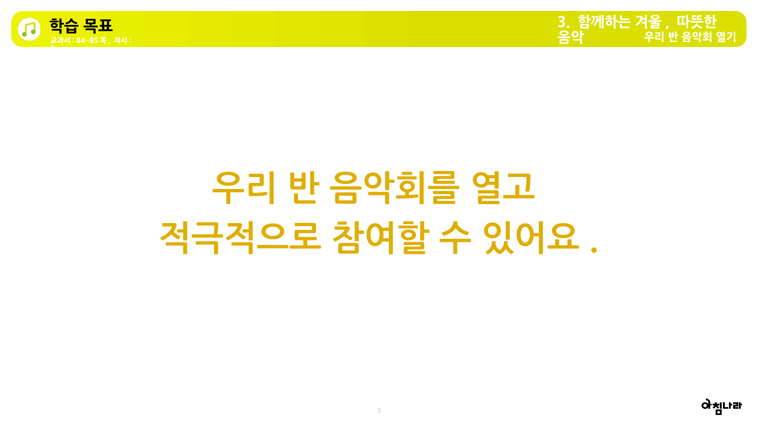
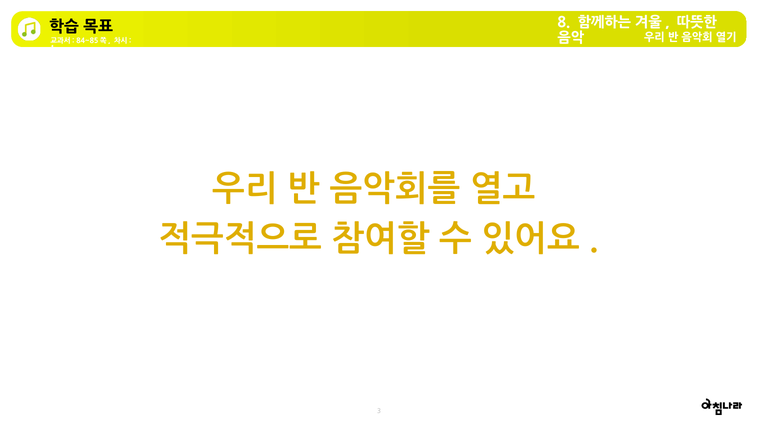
3: 3 -> 8 (564, 23)
